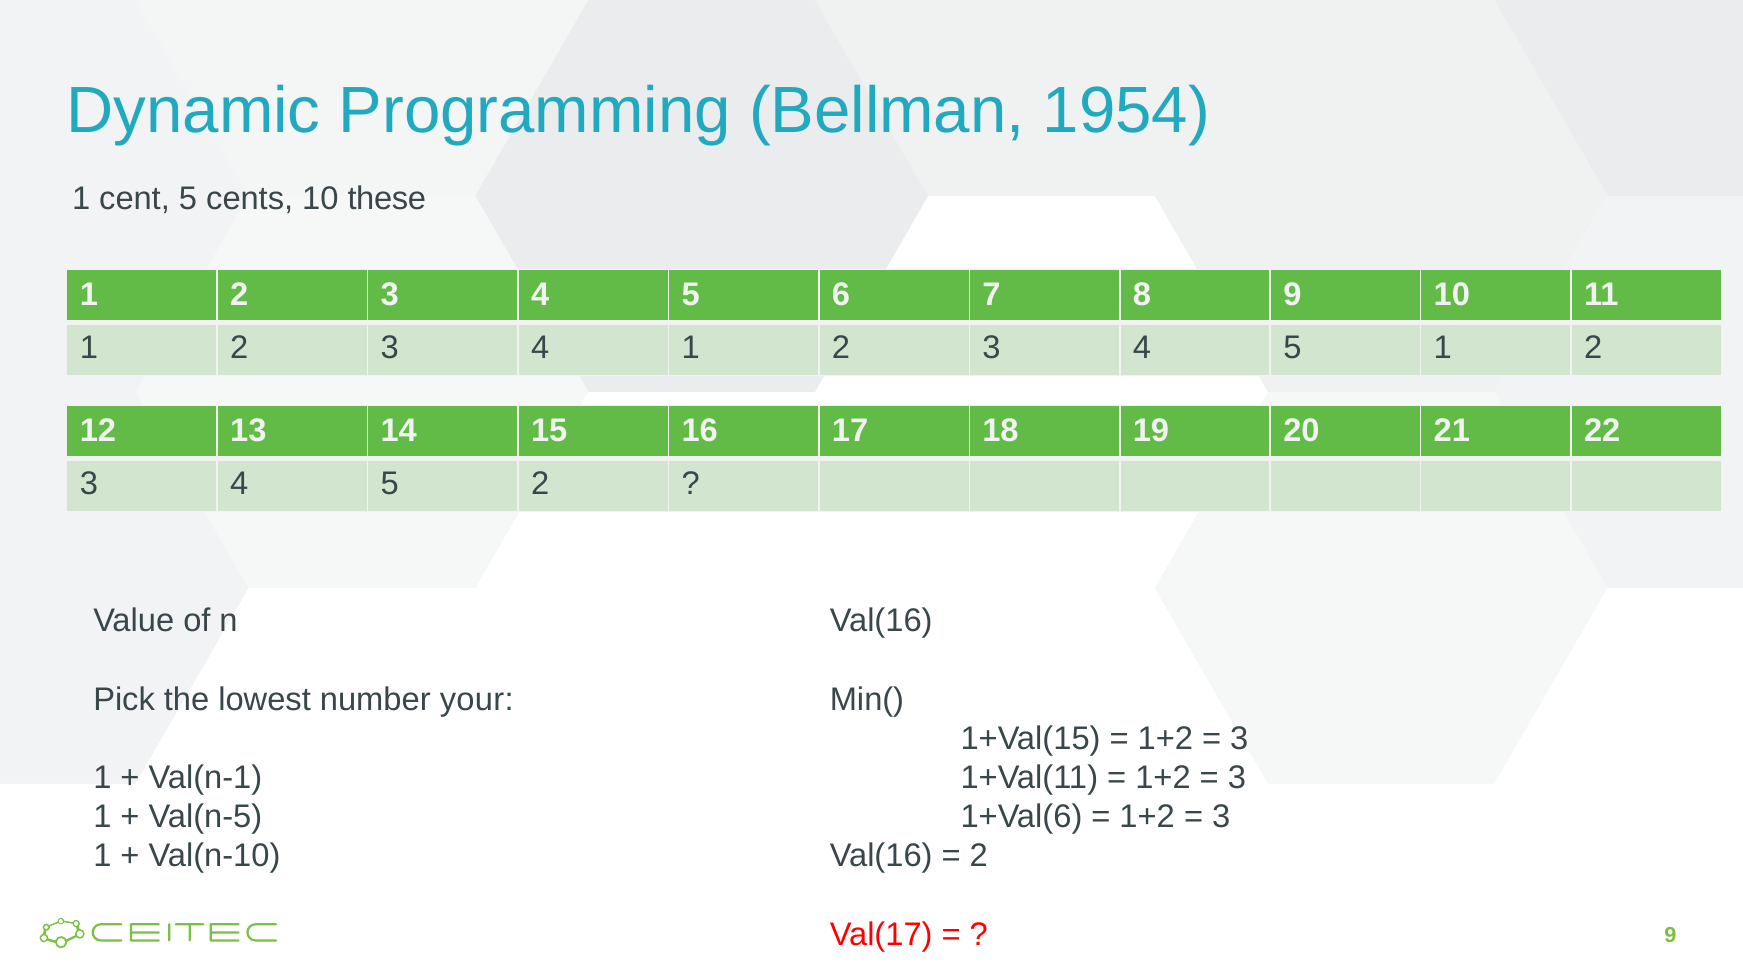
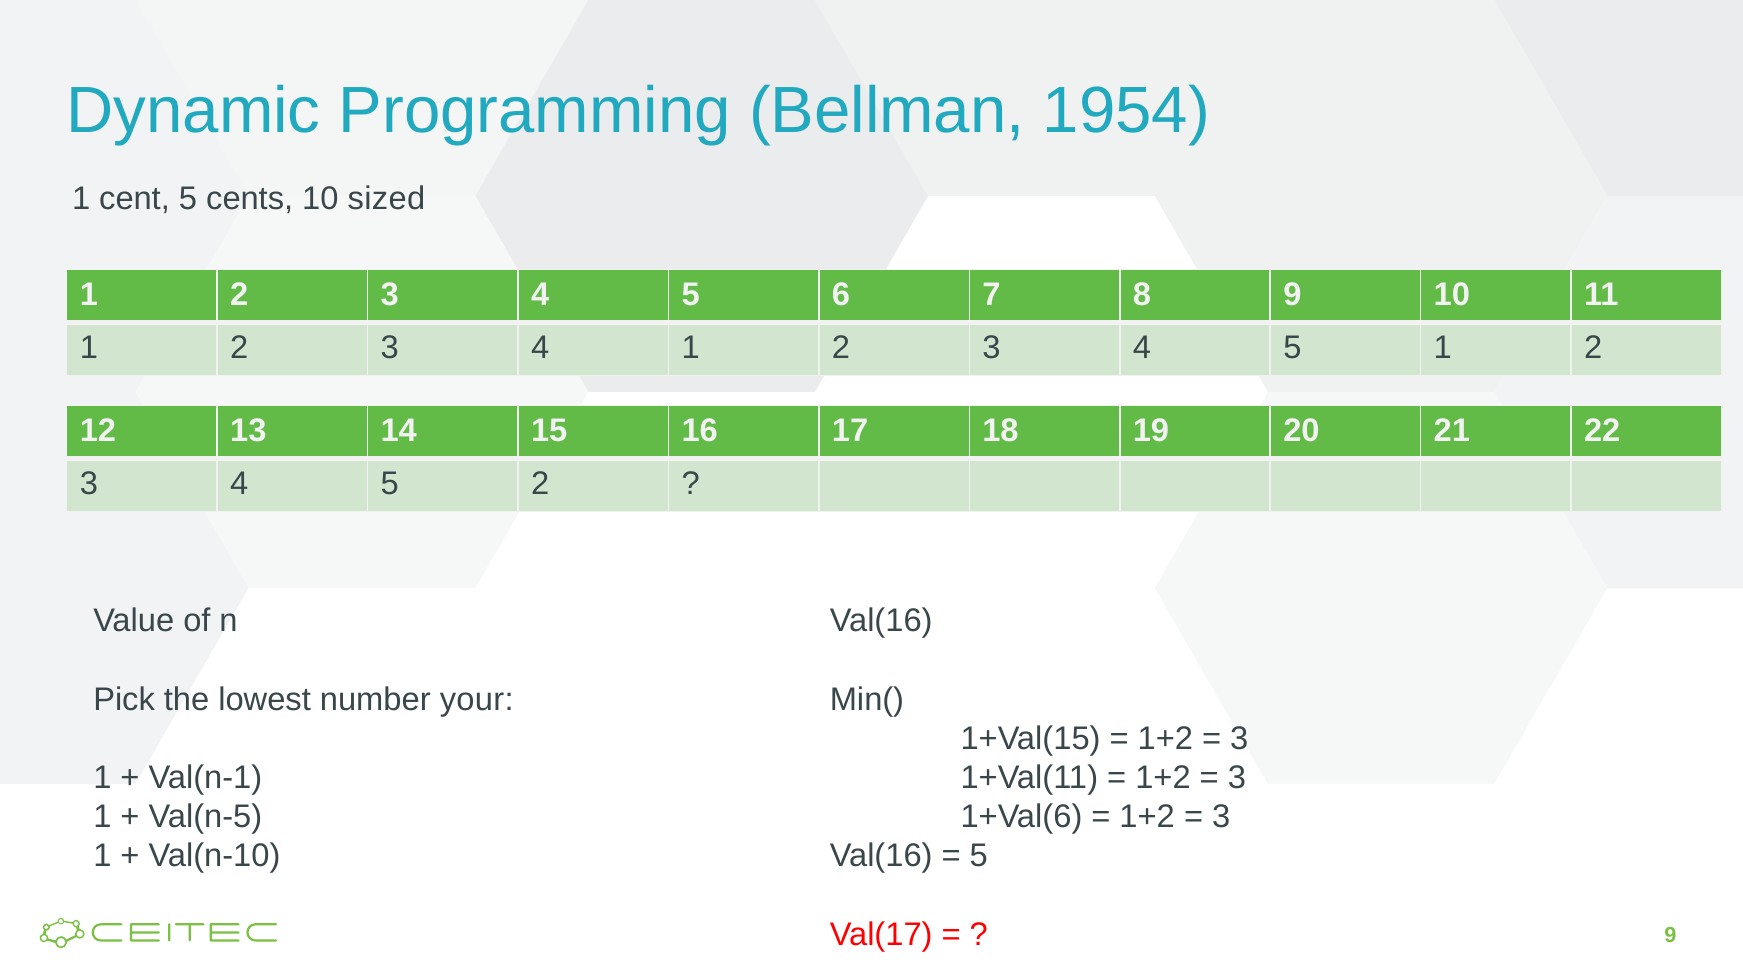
these: these -> sized (386, 198)
2: 2 -> 5 (979, 857)
